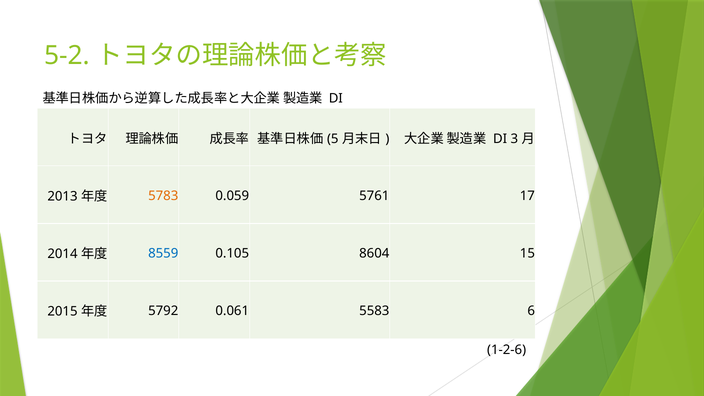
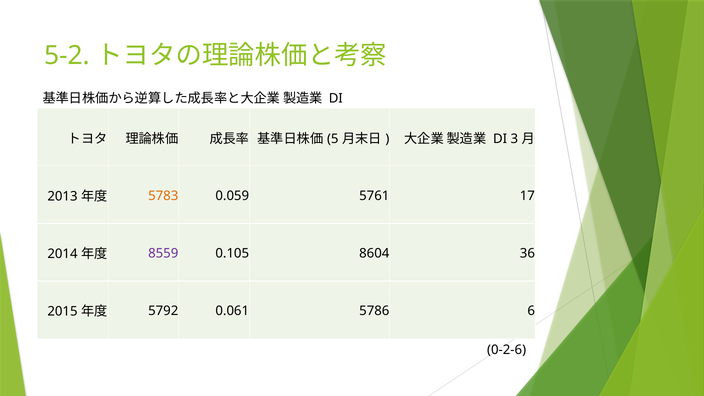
8559 colour: blue -> purple (163, 253)
15: 15 -> 36 (527, 253)
5583: 5583 -> 5786 (374, 311)
1-2-6: 1-2-6 -> 0-2-6 (507, 350)
